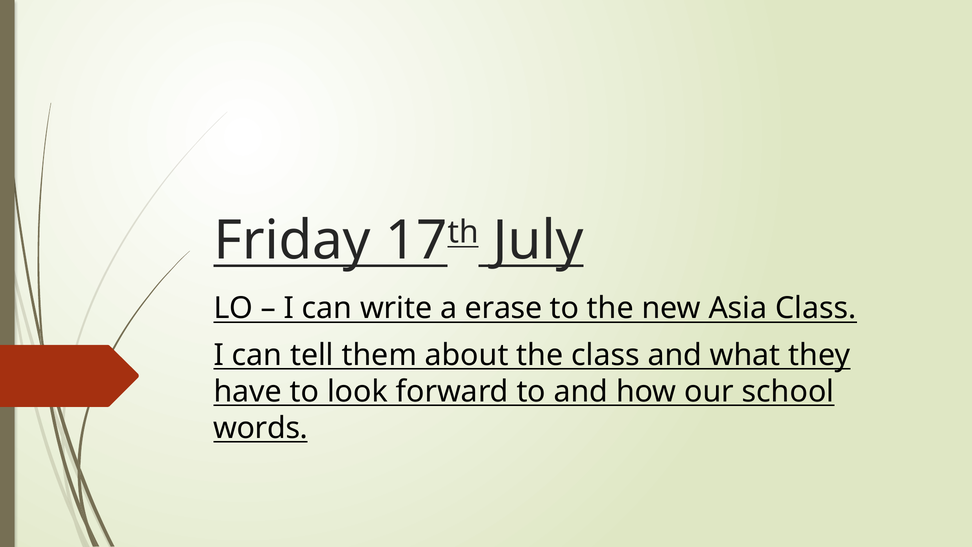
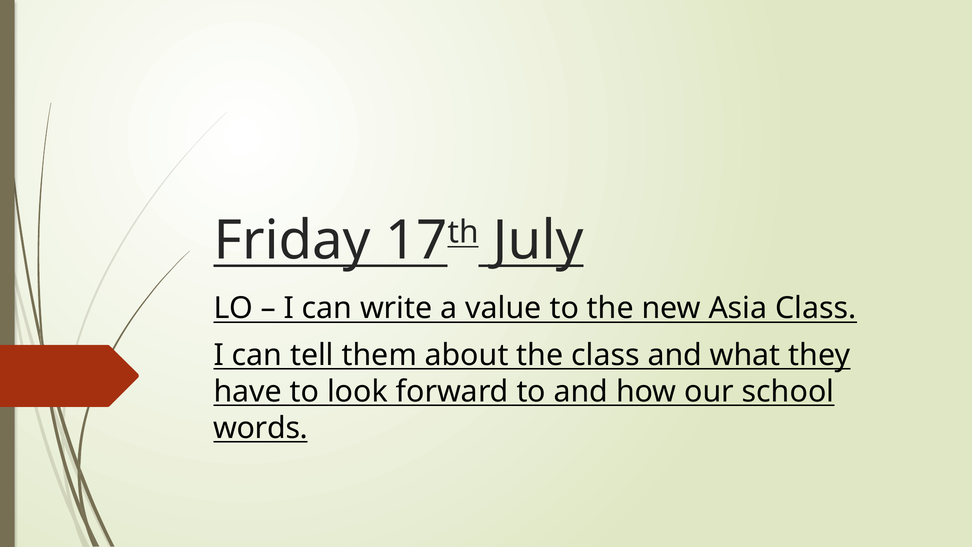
erase: erase -> value (503, 308)
